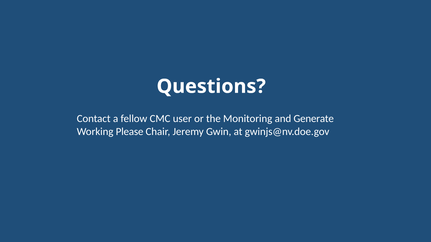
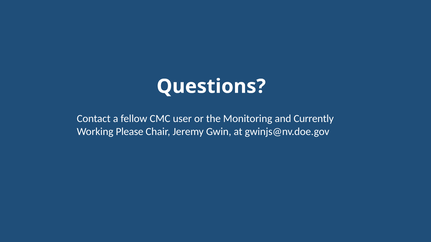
Generate: Generate -> Currently (314, 119)
